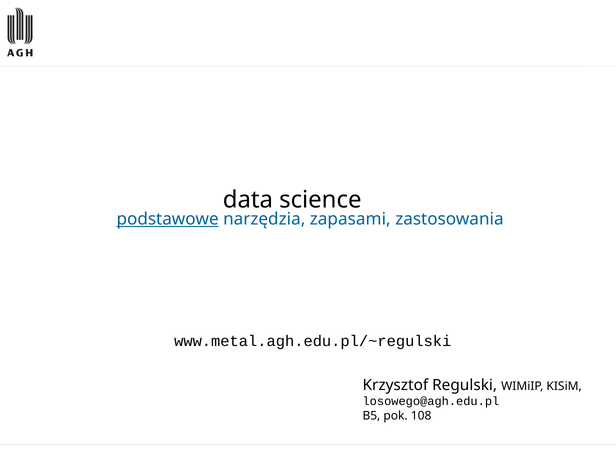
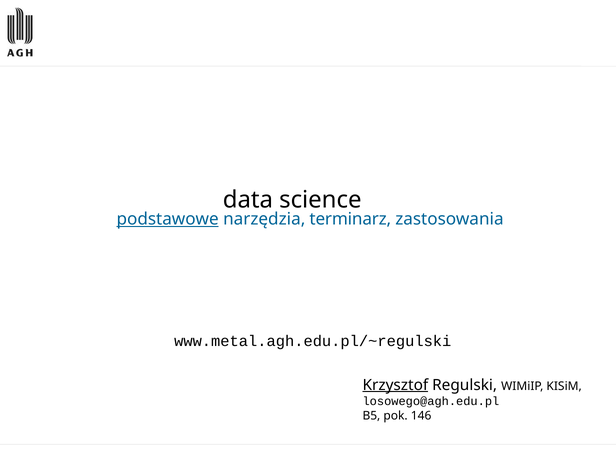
zapasami: zapasami -> terminarz (350, 219)
Krzysztof underline: none -> present (395, 385)
108: 108 -> 146 (421, 416)
